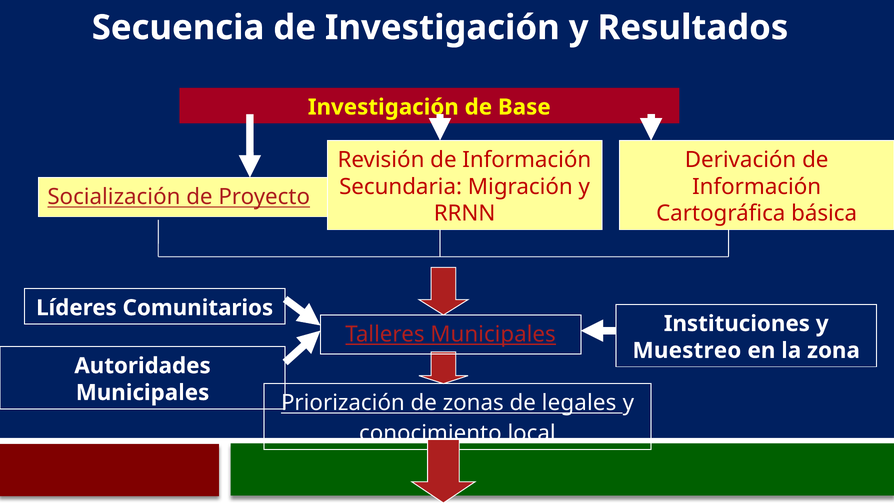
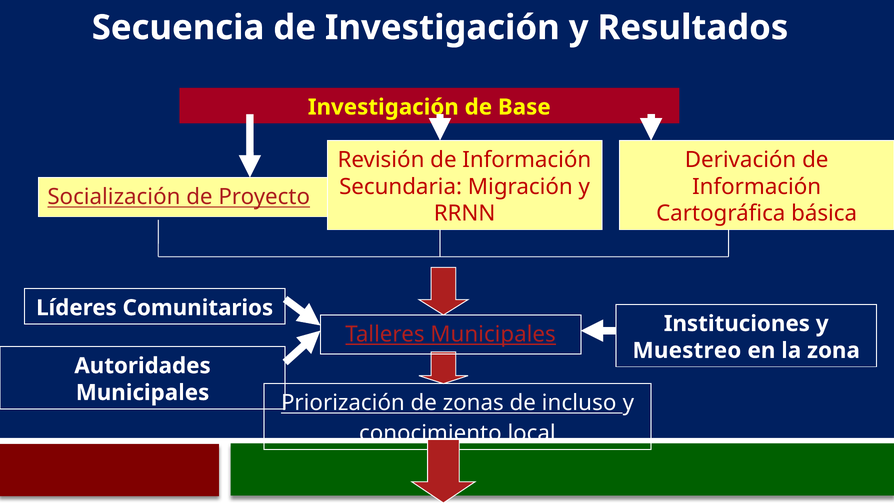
legales: legales -> incluso (579, 403)
